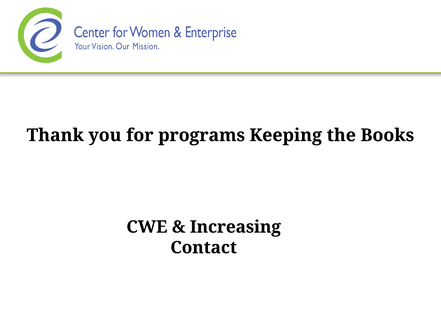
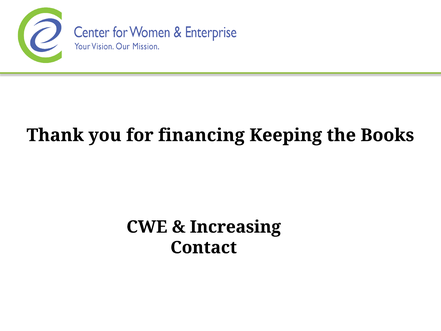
programs: programs -> financing (201, 135)
